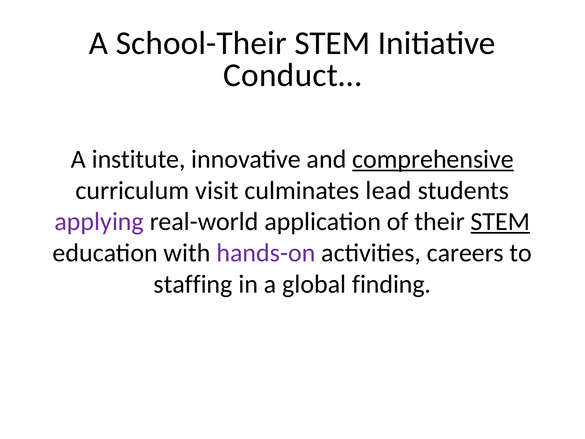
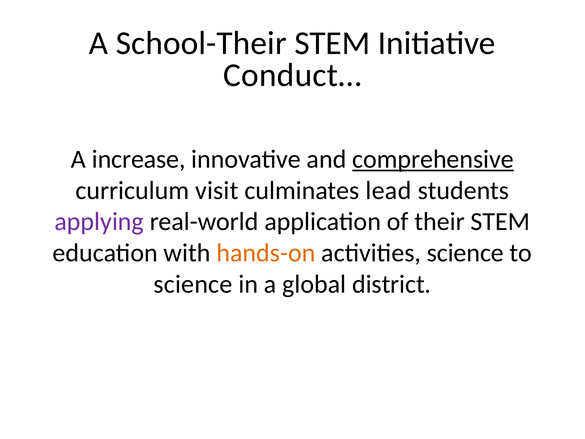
institute: institute -> increase (139, 159)
STEM underline: present -> none (500, 222)
hands-on colour: purple -> orange (266, 253)
activities careers: careers -> science (465, 253)
staffing: staffing -> science (193, 284)
finding: finding -> district (392, 284)
